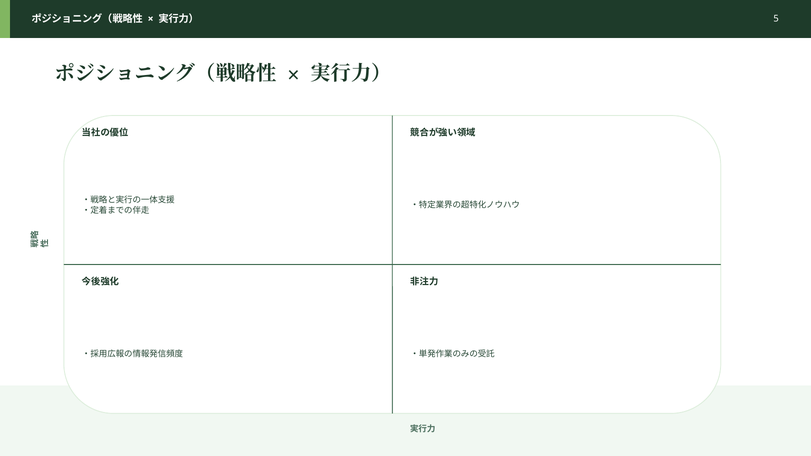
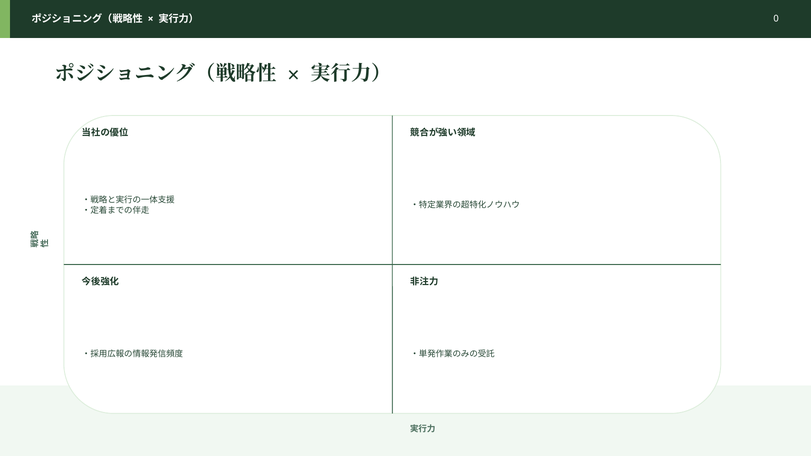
5: 5 -> 0 (776, 19)
